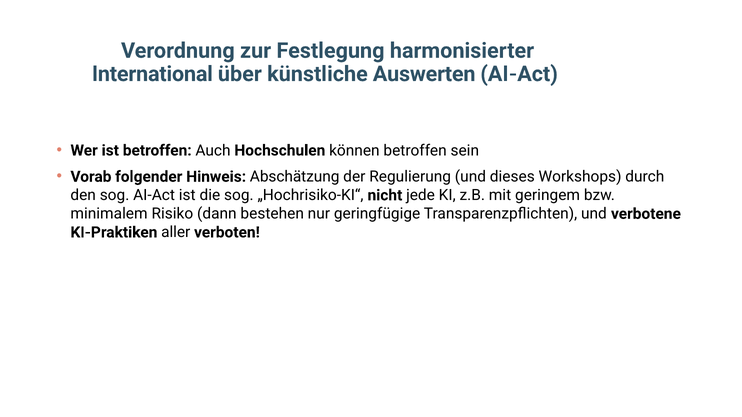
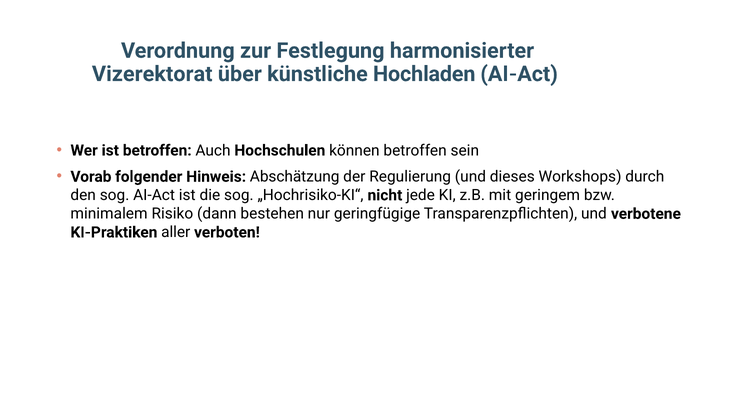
International: International -> Vizerektorat (152, 74)
Auswerten: Auswerten -> Hochladen (424, 74)
